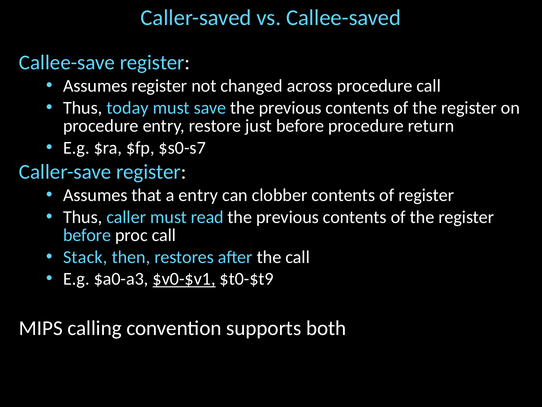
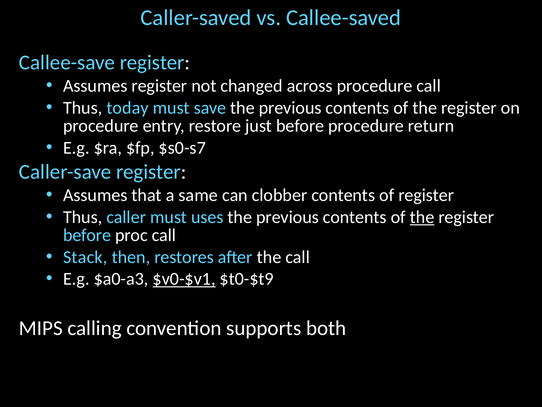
a entry: entry -> same (198, 195)
read: read -> uses (207, 217)
the underline: none -> present (422, 217)
